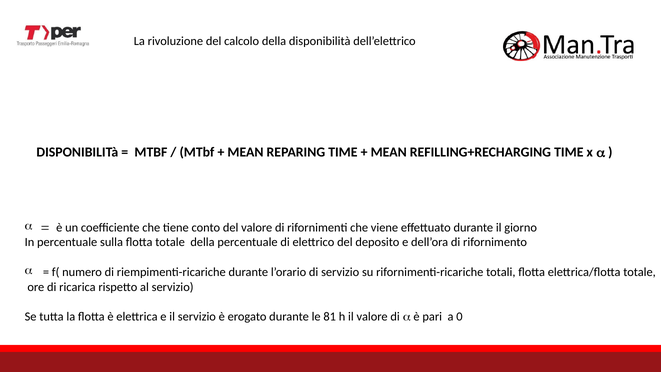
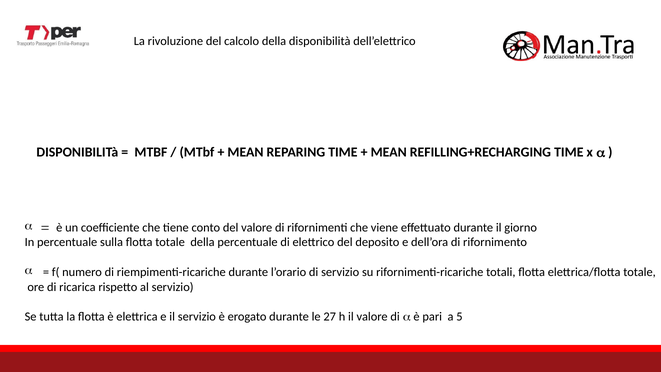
81: 81 -> 27 (330, 317)
0: 0 -> 5 (459, 317)
